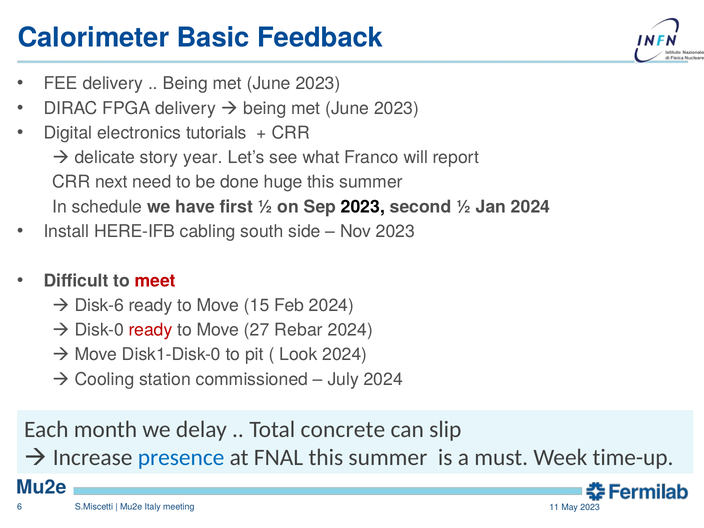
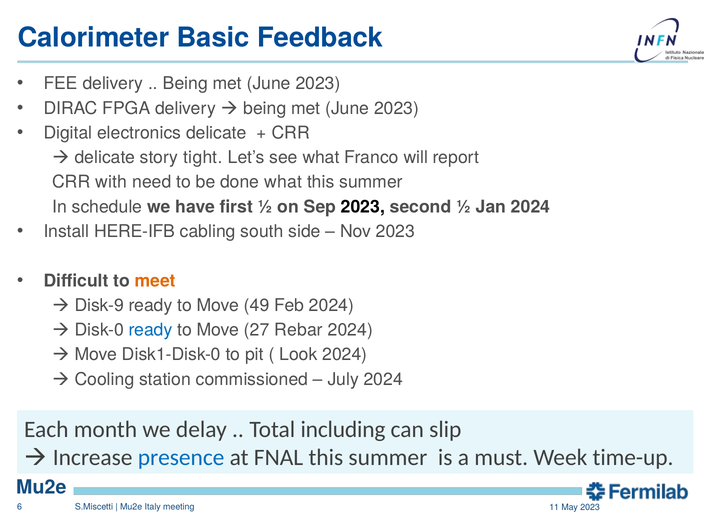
electronics tutorials: tutorials -> delicate (216, 133)
year: year -> tight (203, 157)
next: next -> with (111, 182)
done huge: huge -> what (283, 182)
meet colour: red -> orange (155, 281)
Disk-6: Disk-6 -> Disk-9 (99, 305)
15: 15 -> 49 (257, 305)
ready colour: red -> blue (151, 330)
concrete: concrete -> including (343, 429)
